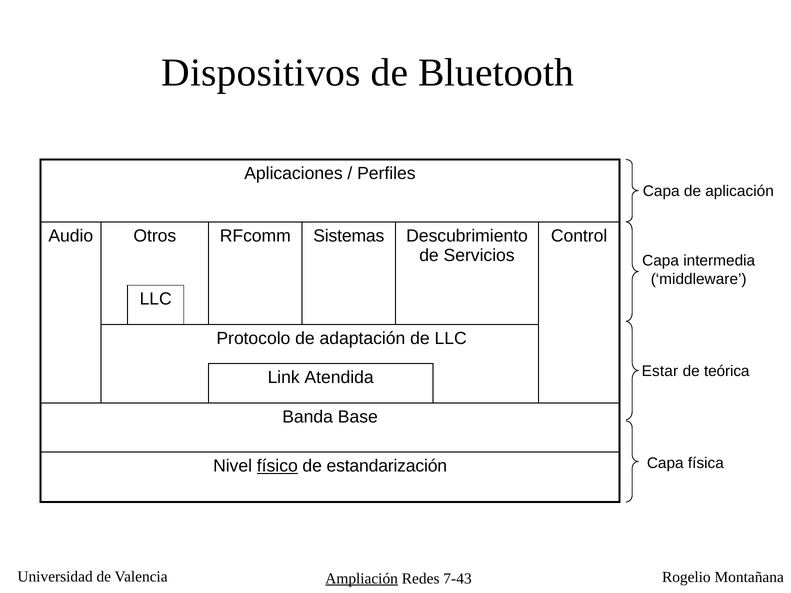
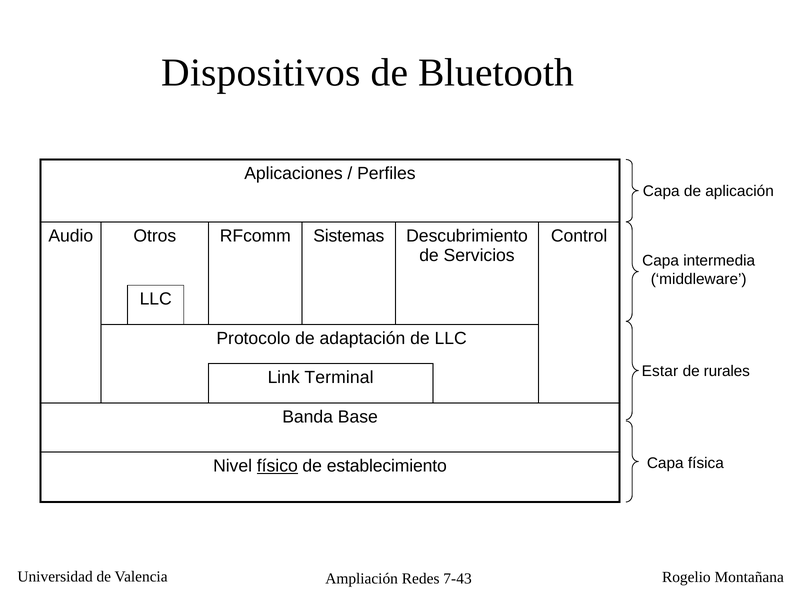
teórica: teórica -> rurales (727, 371)
Atendida: Atendida -> Terminal (339, 378)
estandarización: estandarización -> establecimiento (387, 466)
Ampliación underline: present -> none (362, 579)
